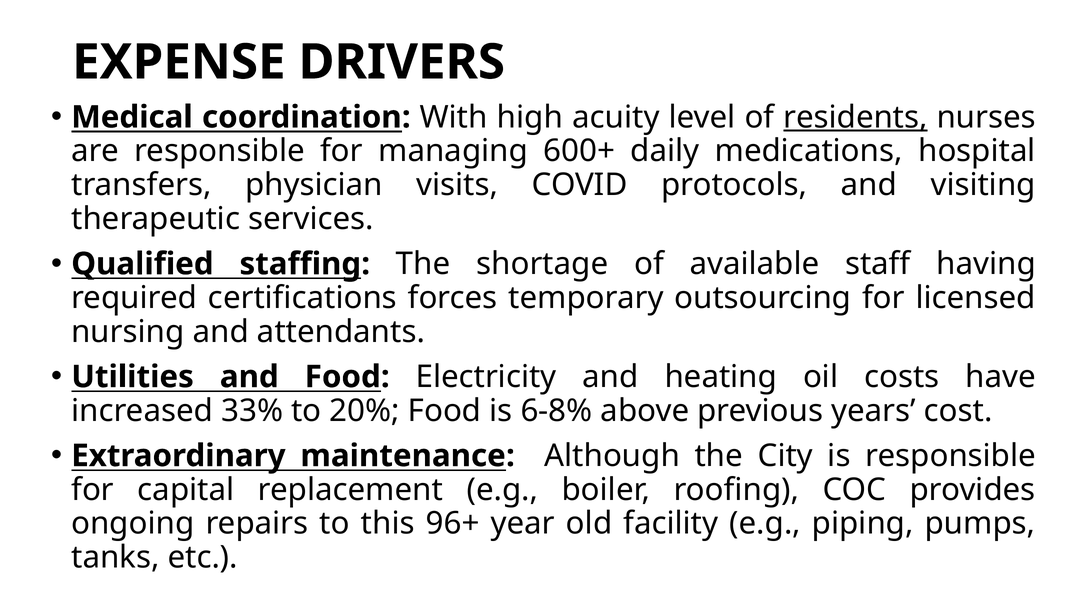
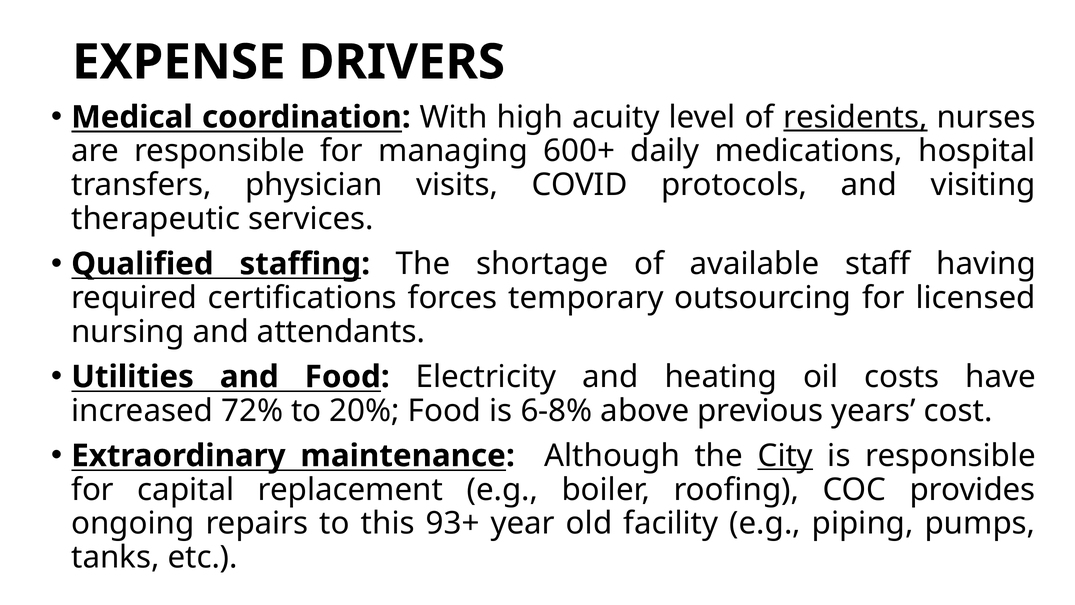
33%: 33% -> 72% (252, 410)
City underline: none -> present (785, 456)
96+: 96+ -> 93+ (453, 523)
